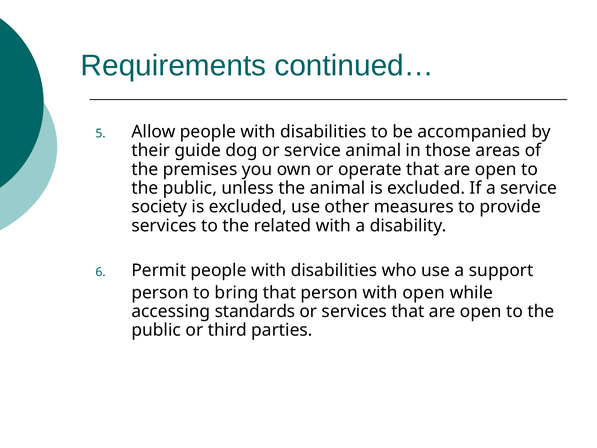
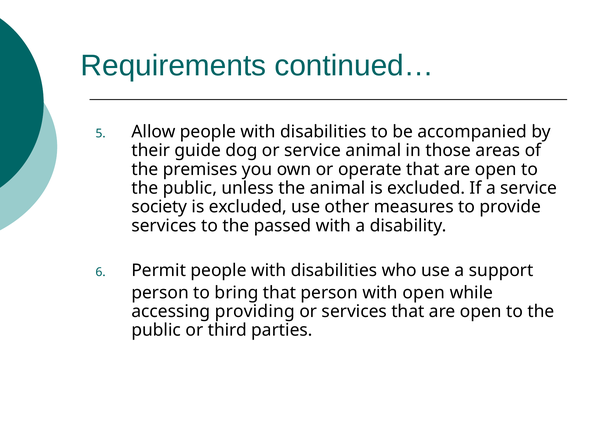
related: related -> passed (283, 226)
standards: standards -> providing (255, 311)
